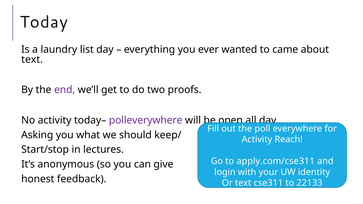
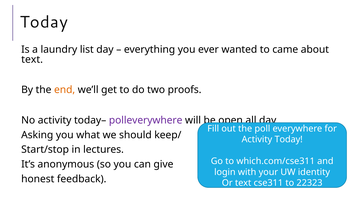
end colour: purple -> orange (65, 90)
Activity Reach: Reach -> Today (289, 140)
apply.com/cse311: apply.com/cse311 -> which.com/cse311 (276, 161)
22133: 22133 -> 22323 (309, 183)
